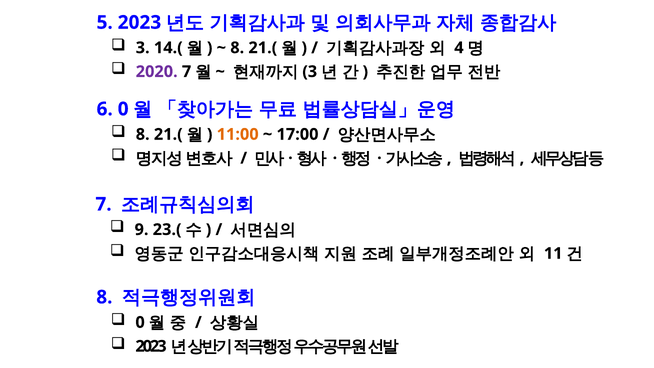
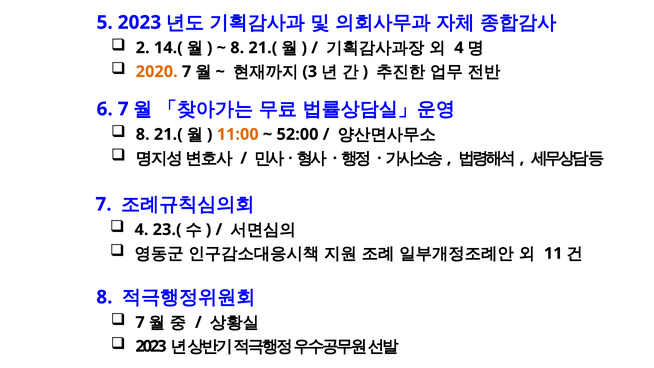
3: 3 -> 2 (143, 48)
2020 colour: purple -> orange (157, 72)
6 0: 0 -> 7 (123, 109)
17:00: 17:00 -> 52:00 (298, 134)
9: 9 -> 4 (142, 230)
0: 0 -> 7 (140, 322)
